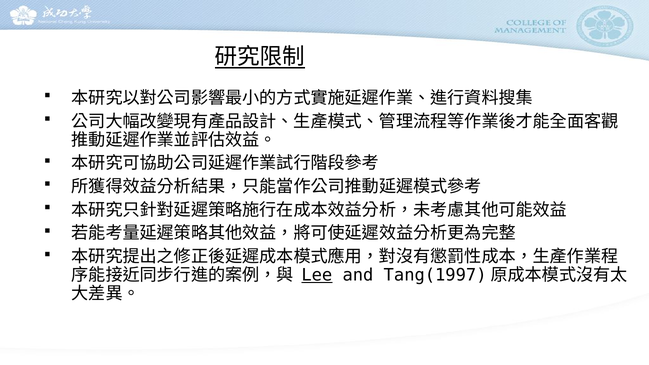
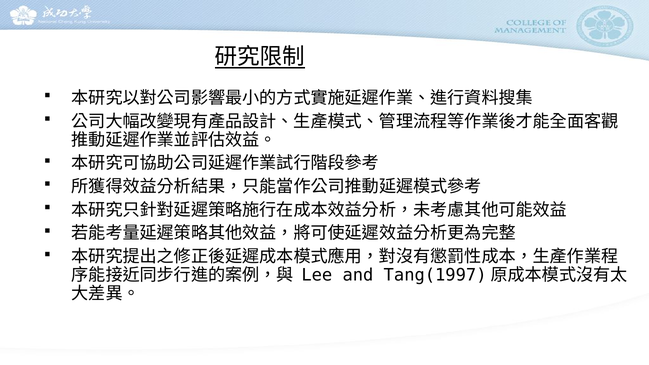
Lee underline: present -> none (317, 275)
